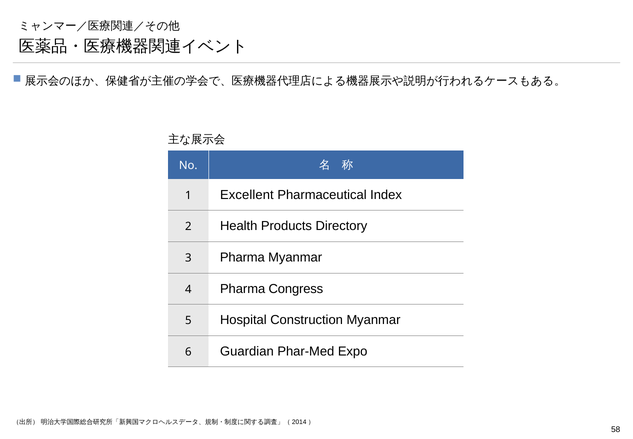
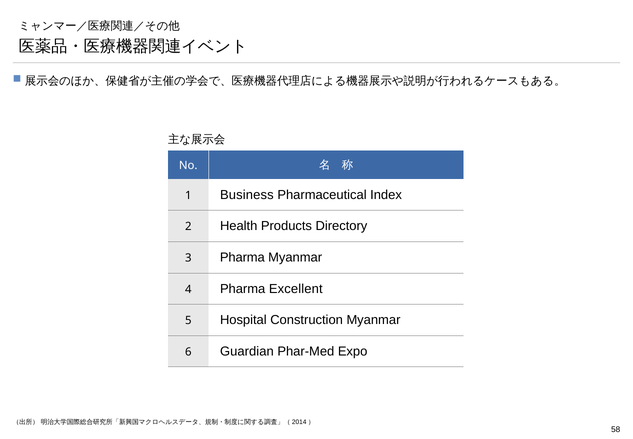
Excellent: Excellent -> Business (247, 195)
Congress: Congress -> Excellent (296, 288)
